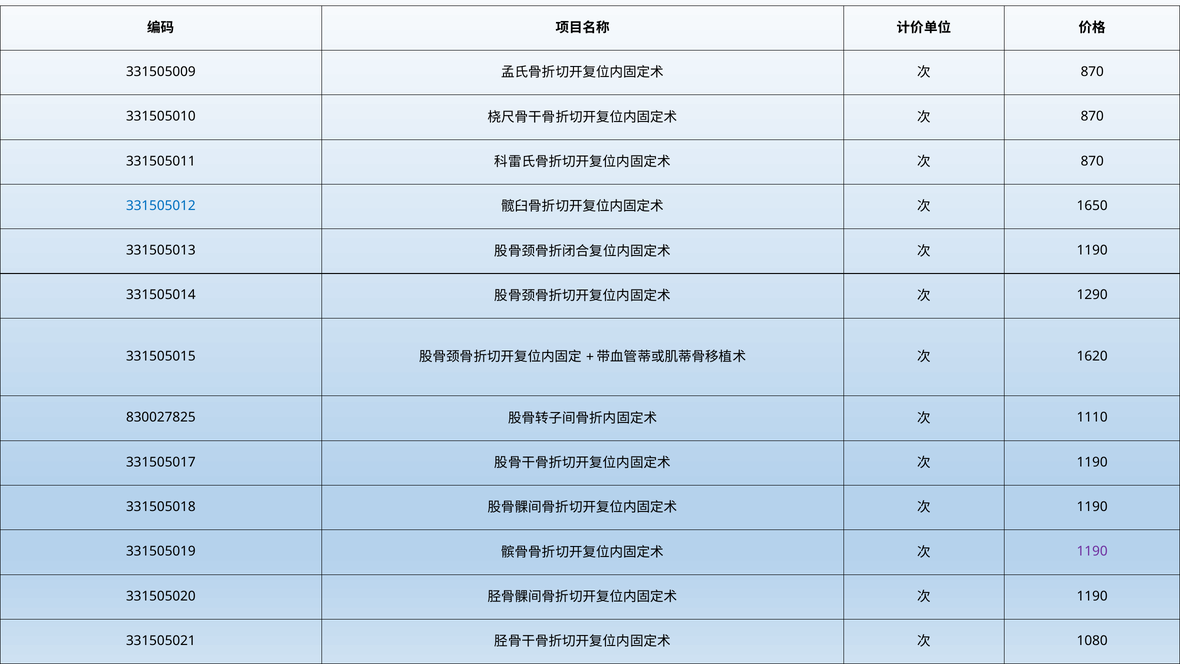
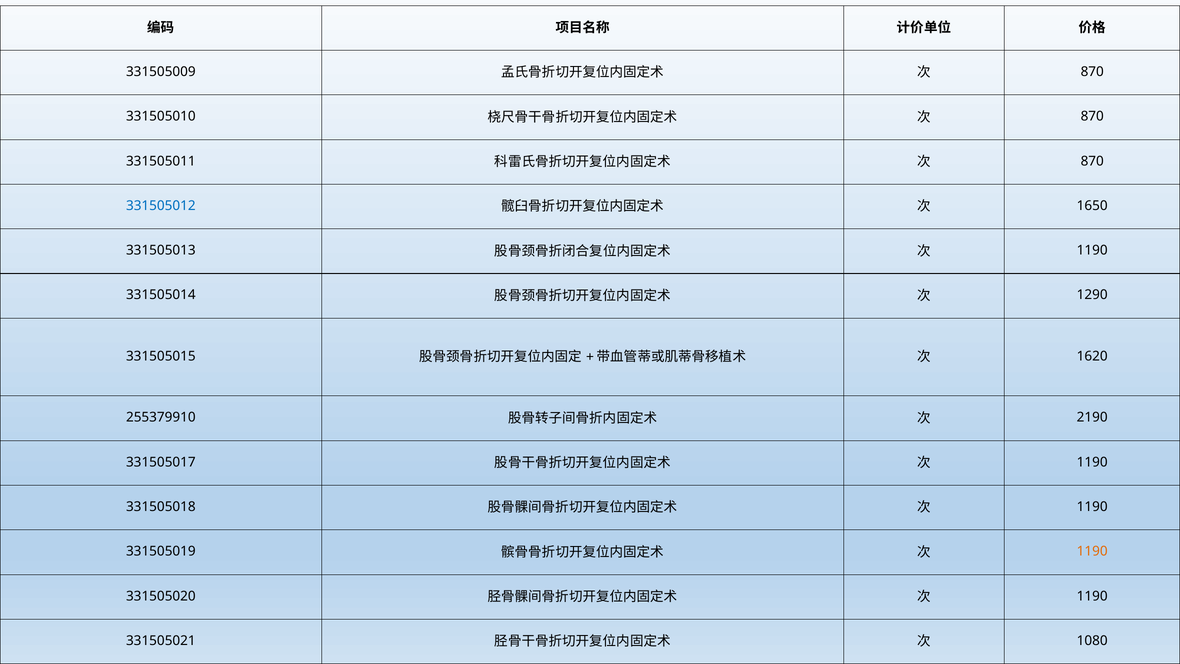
830027825: 830027825 -> 255379910 (161, 417)
1110: 1110 -> 2190 (1092, 417)
1190 colour: purple -> orange (1092, 551)
